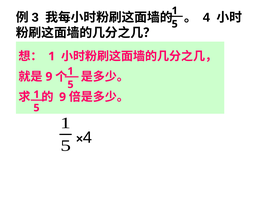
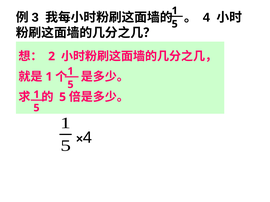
1: 1 -> 2 (52, 56)
9: 9 -> 1 (49, 77)
9: 9 -> 5 (63, 97)
